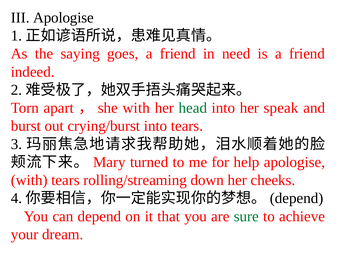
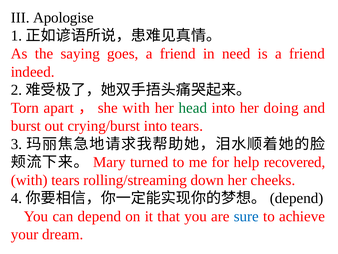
speak: speak -> doing (281, 108)
help apologise: apologise -> recovered (295, 162)
sure colour: green -> blue (246, 216)
